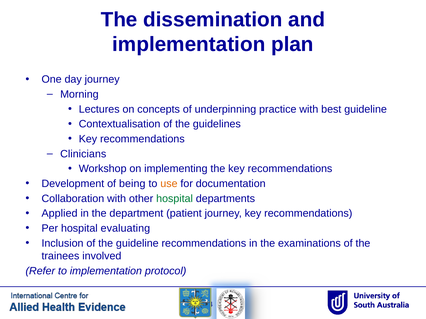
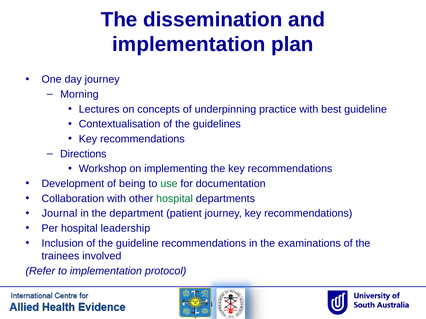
Clinicians: Clinicians -> Directions (83, 154)
use colour: orange -> green (169, 184)
Applied: Applied -> Journal (60, 214)
evaluating: evaluating -> leadership (125, 229)
